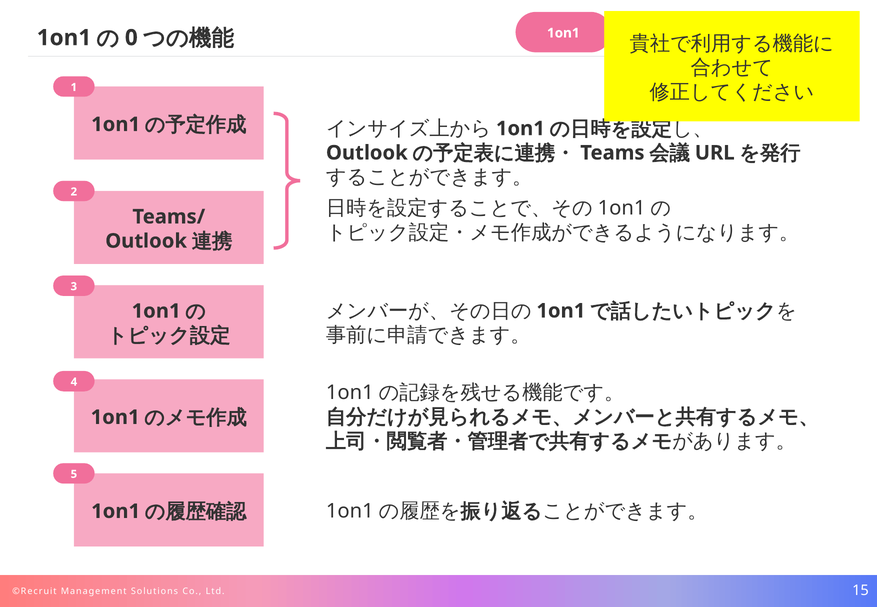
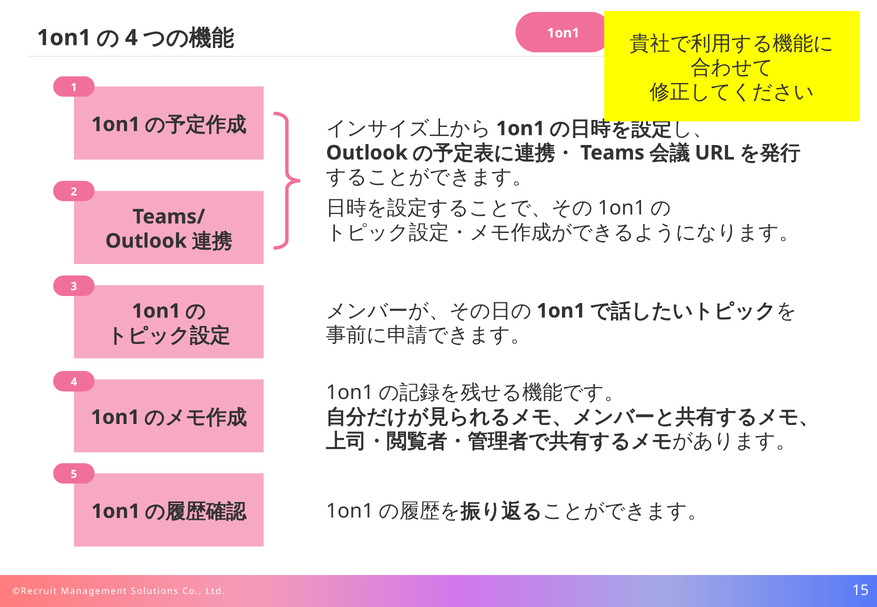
0: 0 -> 4 (131, 38)
